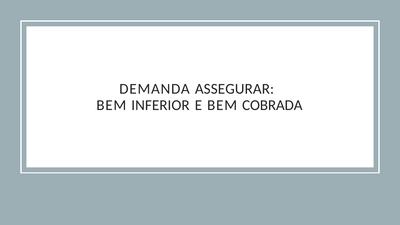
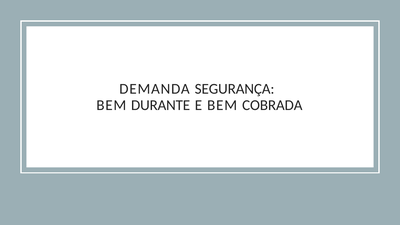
ASSEGURAR: ASSEGURAR -> SEGURANÇA (235, 89)
INFERIOR: INFERIOR -> DURANTE (161, 105)
